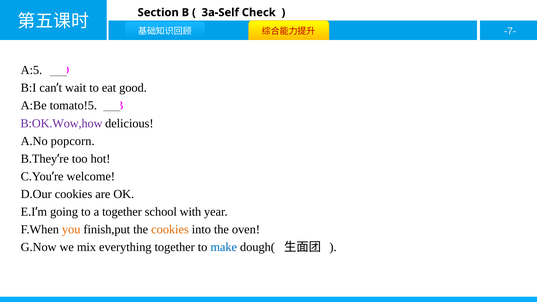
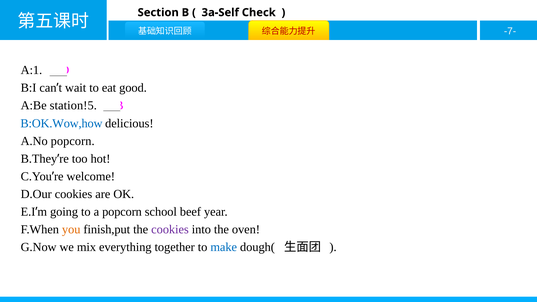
A:5: A:5 -> A:1 (31, 70)
tomato!5: tomato!5 -> station!5 (73, 106)
B:OK.Wow,how colour: purple -> blue (61, 123)
a together: together -> popcorn (122, 212)
with: with -> beef (190, 212)
cookies colour: orange -> purple (170, 230)
